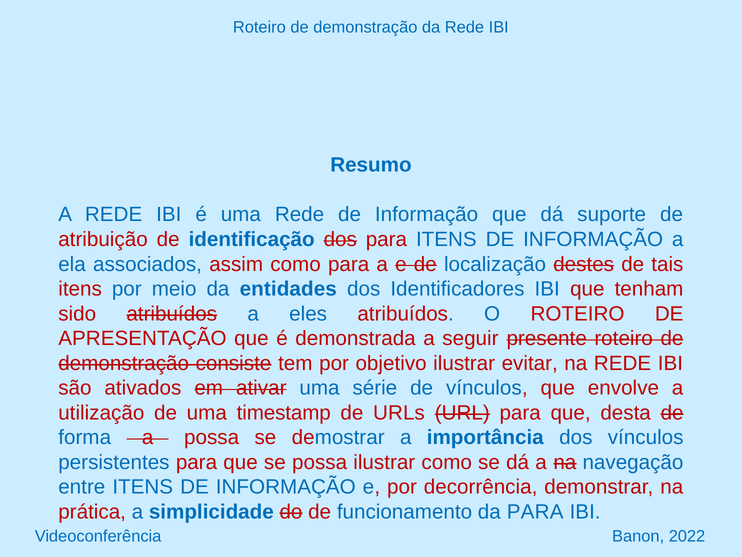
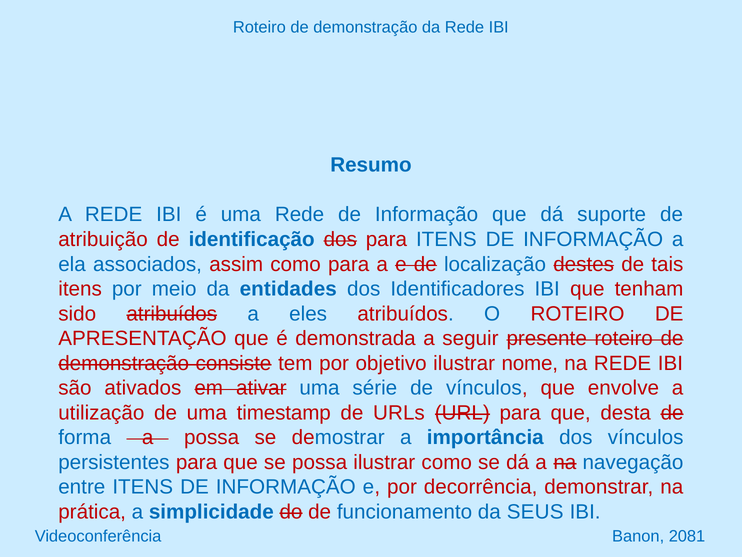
evitar: evitar -> nome (530, 363)
da PARA: PARA -> SEUS (535, 511)
2022: 2022 -> 2081 (687, 536)
